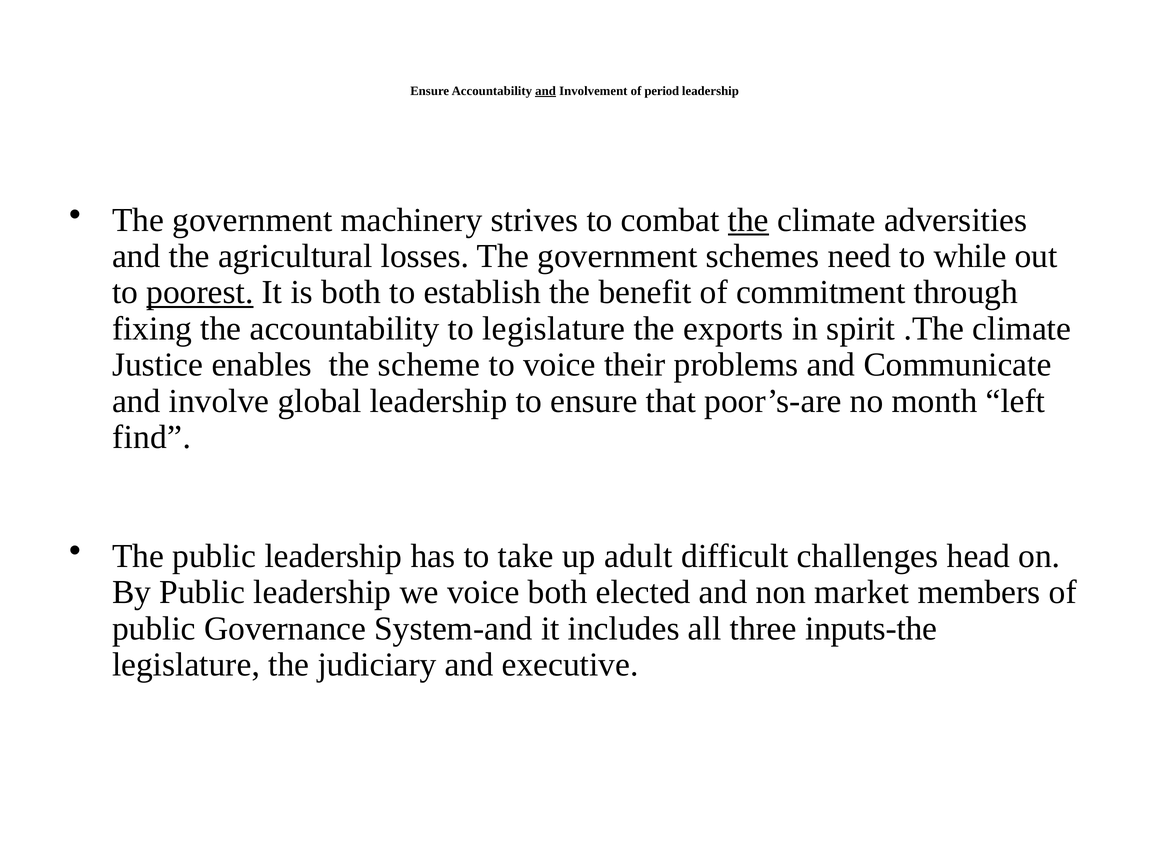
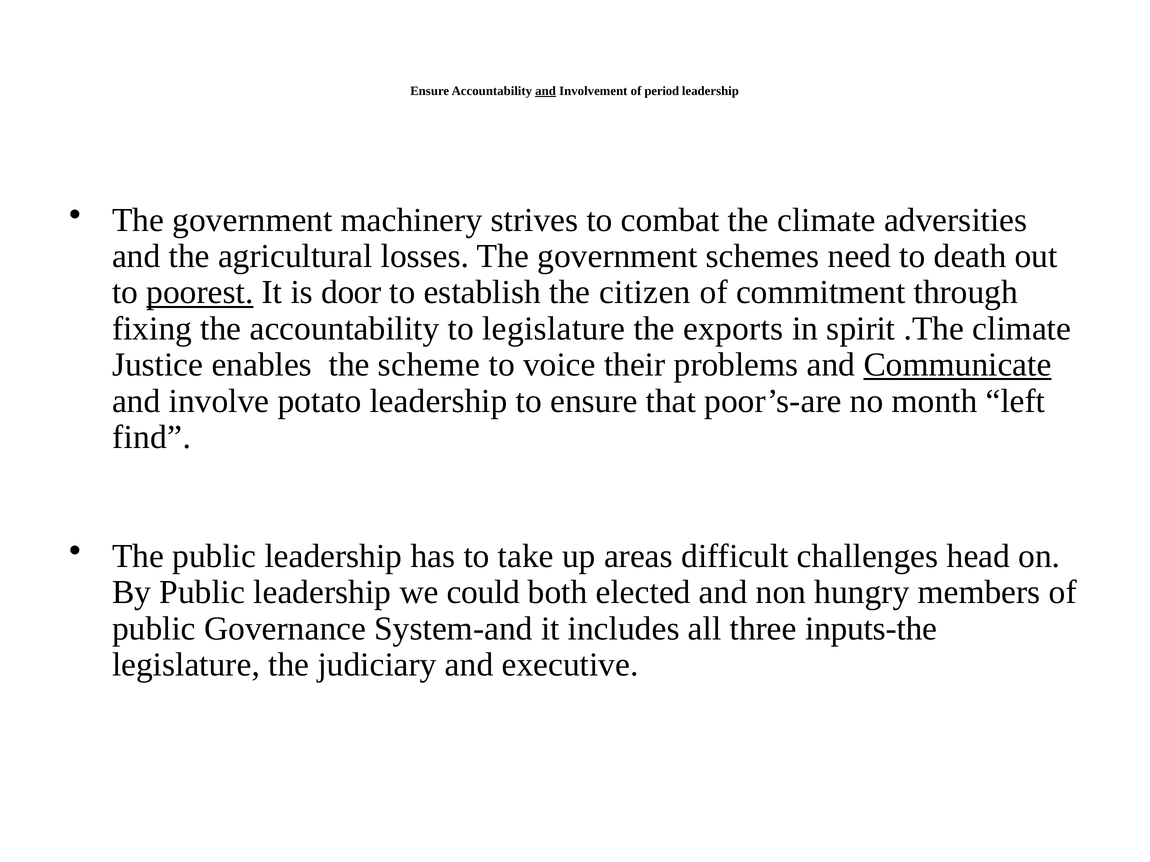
the underline: present -> none (748, 220)
while: while -> death (970, 256)
is both: both -> door (351, 293)
benefit: benefit -> citizen (645, 293)
Communicate underline: none -> present (958, 365)
global: global -> potato (320, 401)
adult: adult -> areas (638, 556)
we voice: voice -> could (483, 593)
market: market -> hungry (862, 593)
